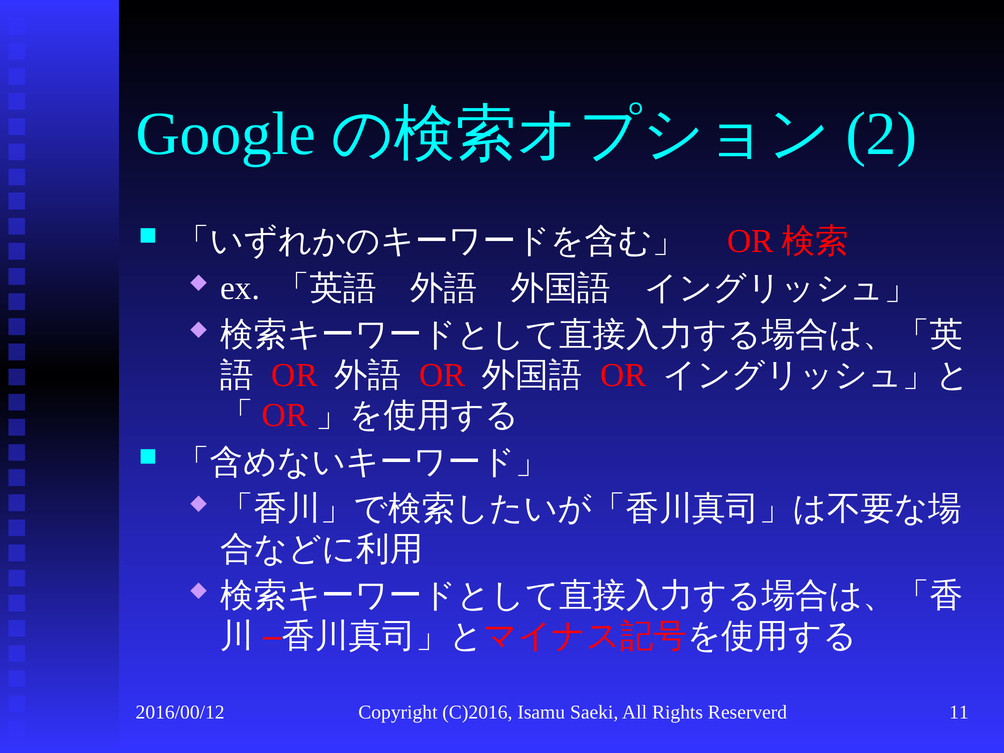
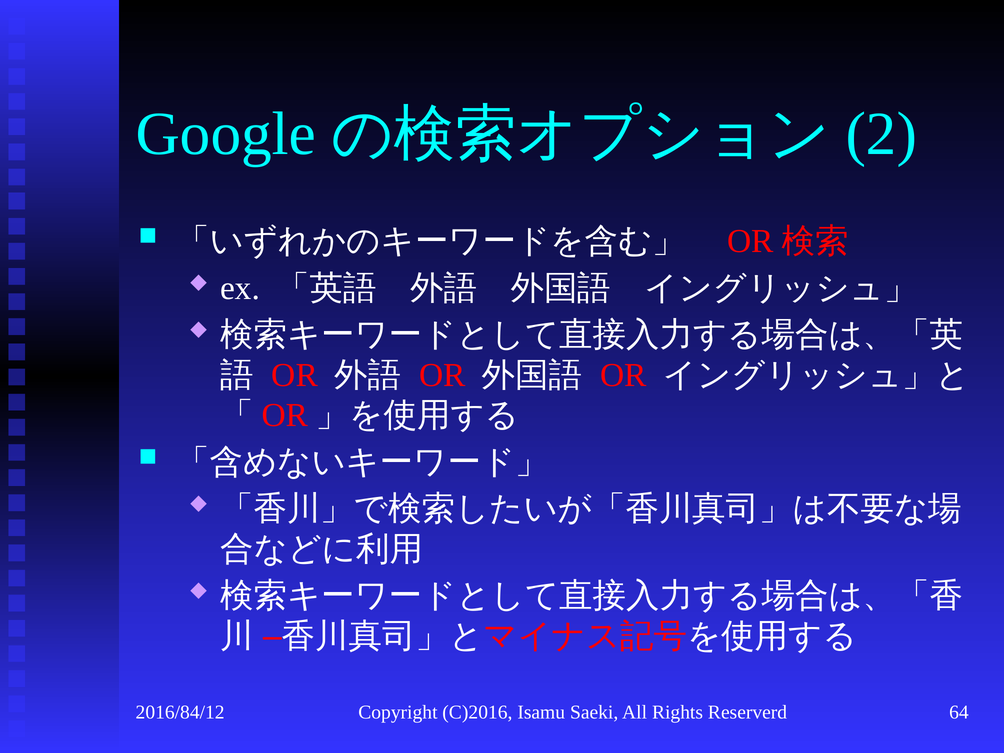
2016/00/12: 2016/00/12 -> 2016/84/12 (180, 713)
11: 11 -> 64 (959, 713)
